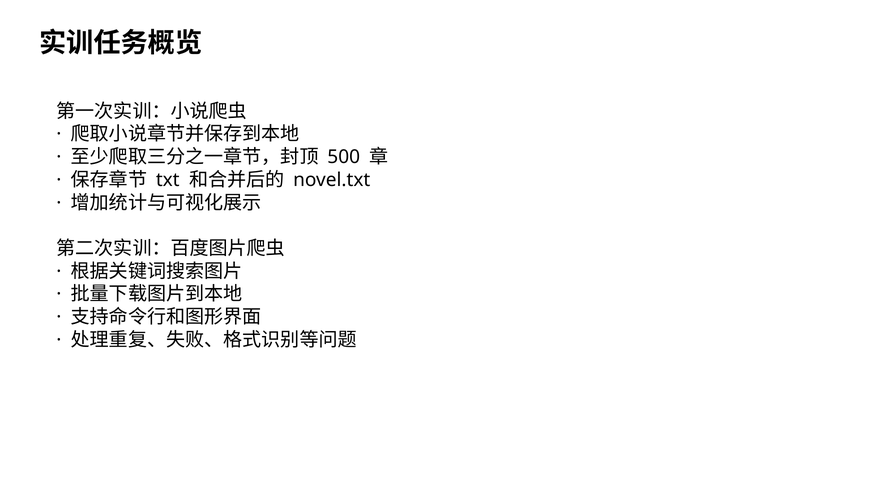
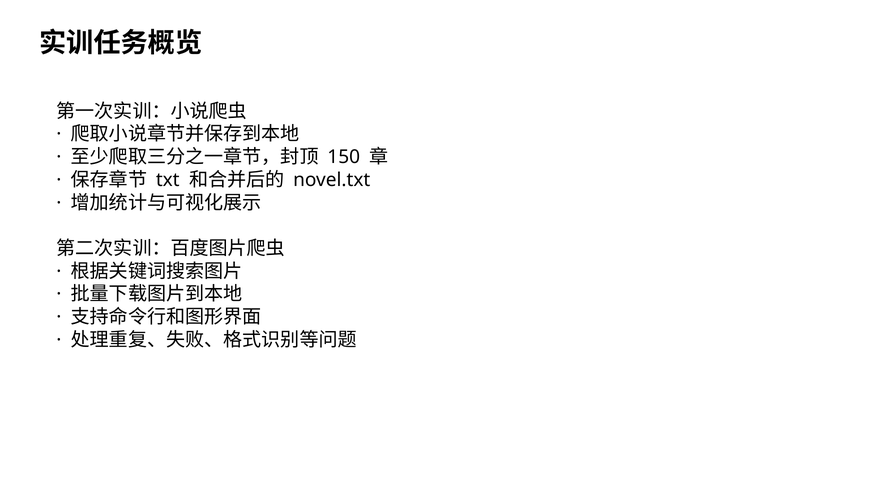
500: 500 -> 150 (344, 157)
